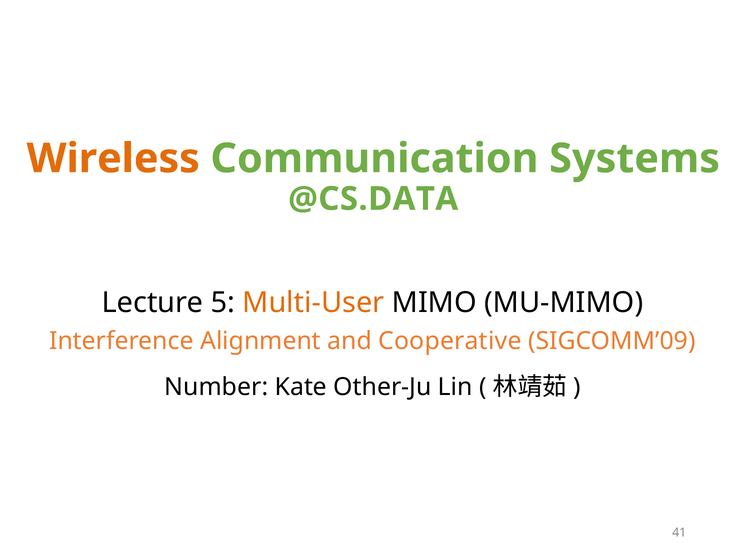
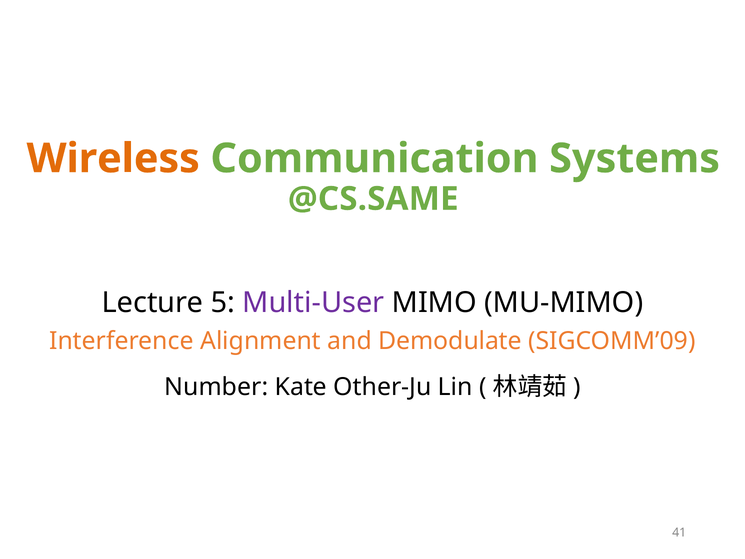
@CS.DATA: @CS.DATA -> @CS.SAME (373, 199)
Multi-User colour: orange -> purple (313, 302)
Cooperative: Cooperative -> Demodulate (450, 341)
